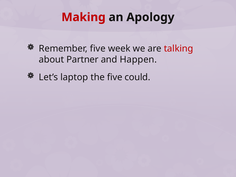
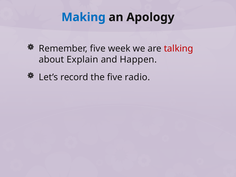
Making colour: red -> blue (83, 17)
Partner: Partner -> Explain (82, 60)
laptop: laptop -> record (74, 77)
could: could -> radio (137, 77)
